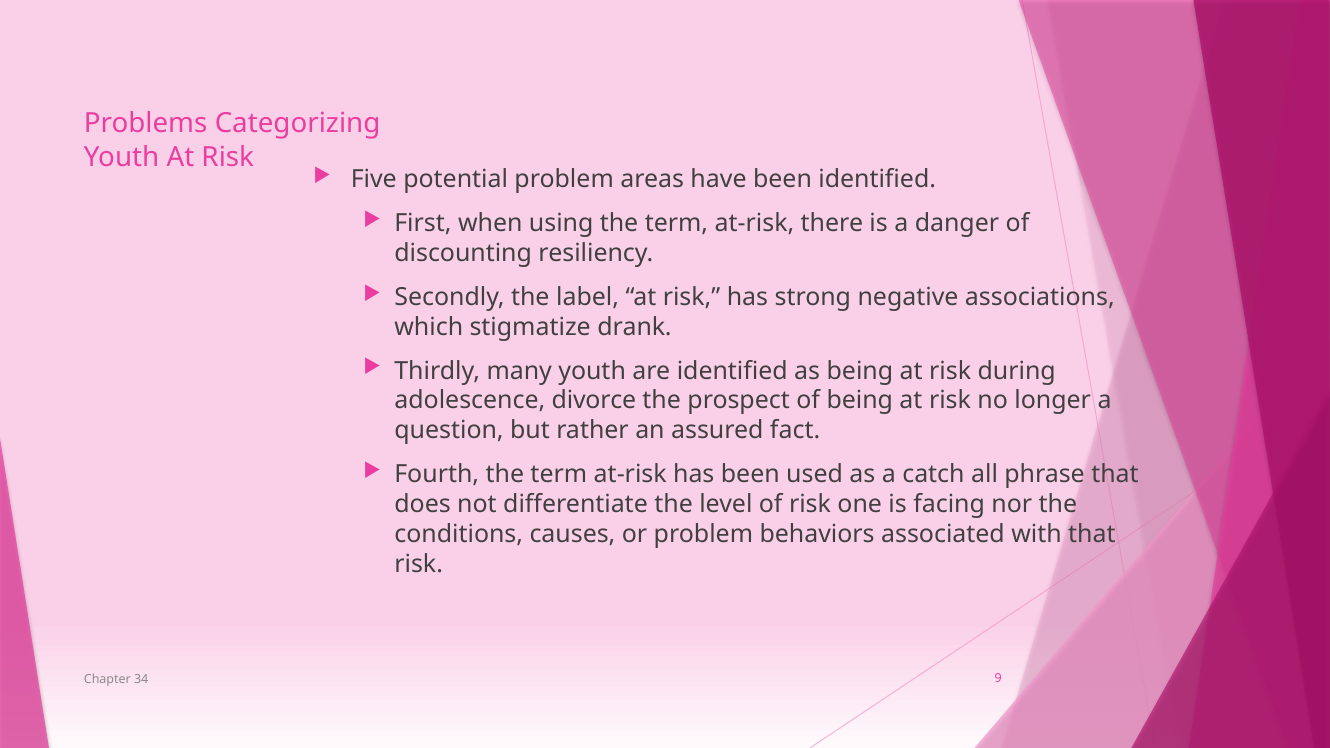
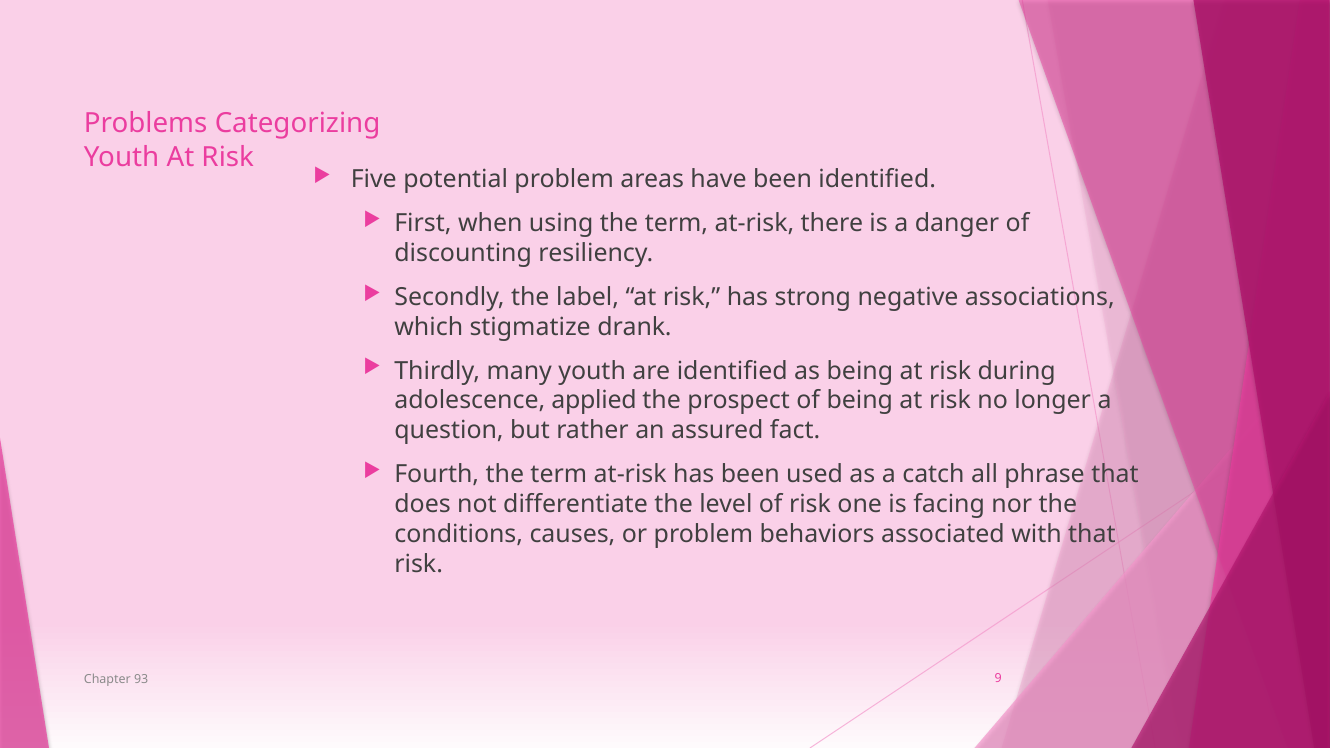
divorce: divorce -> applied (594, 401)
34: 34 -> 93 (141, 680)
